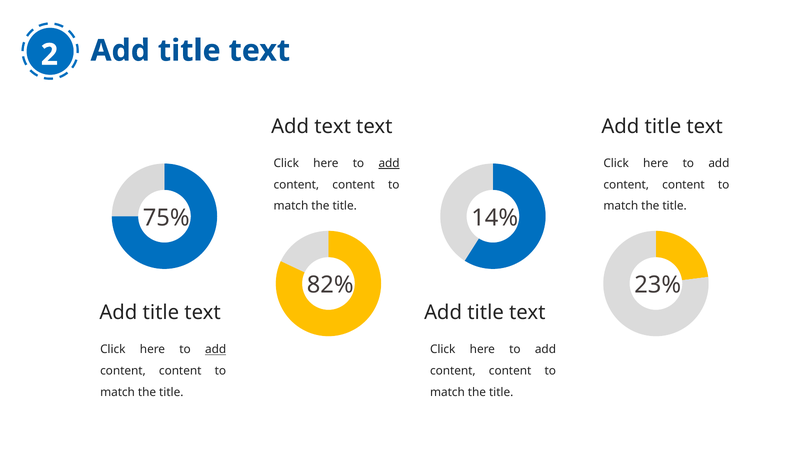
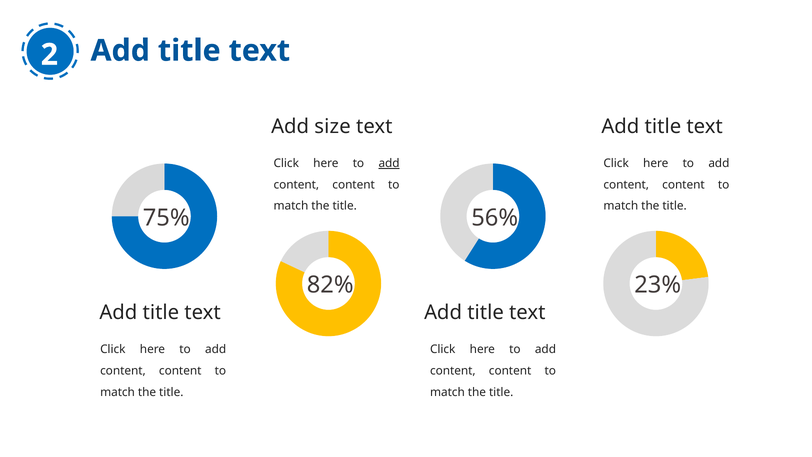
Add text: text -> size (333, 126)
14%: 14% -> 56% (495, 218)
add underline: present -> none (216, 349)
